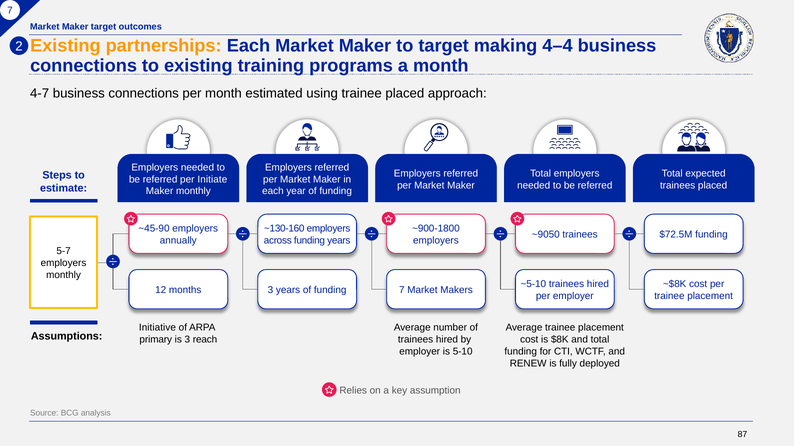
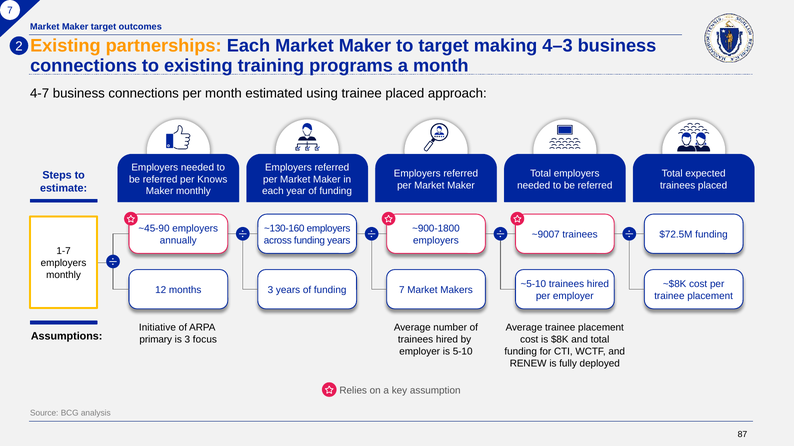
4–4: 4–4 -> 4–3 (558, 46)
Initiate: Initiate -> Knows (212, 180)
~9050: ~9050 -> ~9007 (546, 235)
5-7: 5-7 -> 1-7 (64, 251)
reach: reach -> focus (205, 340)
